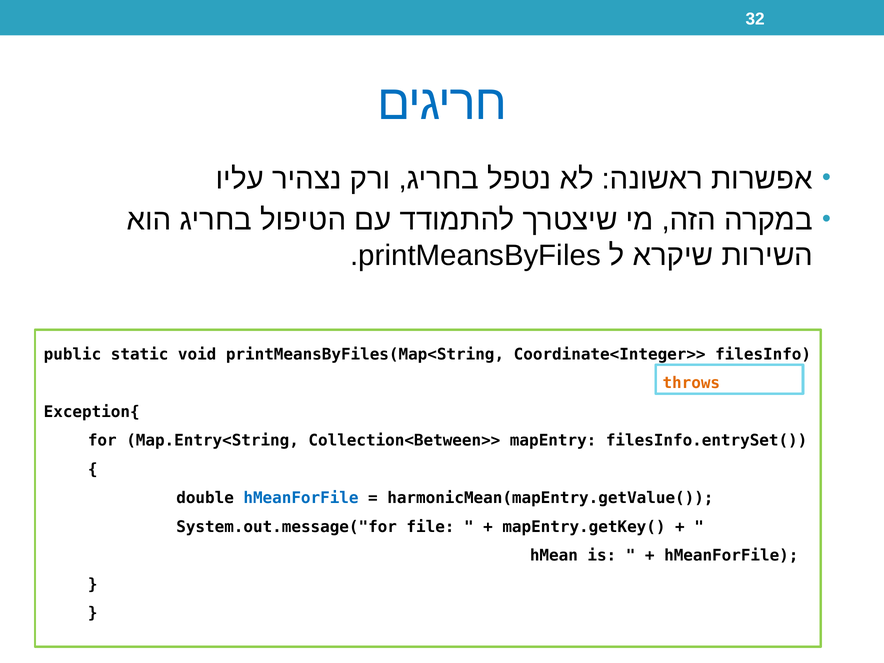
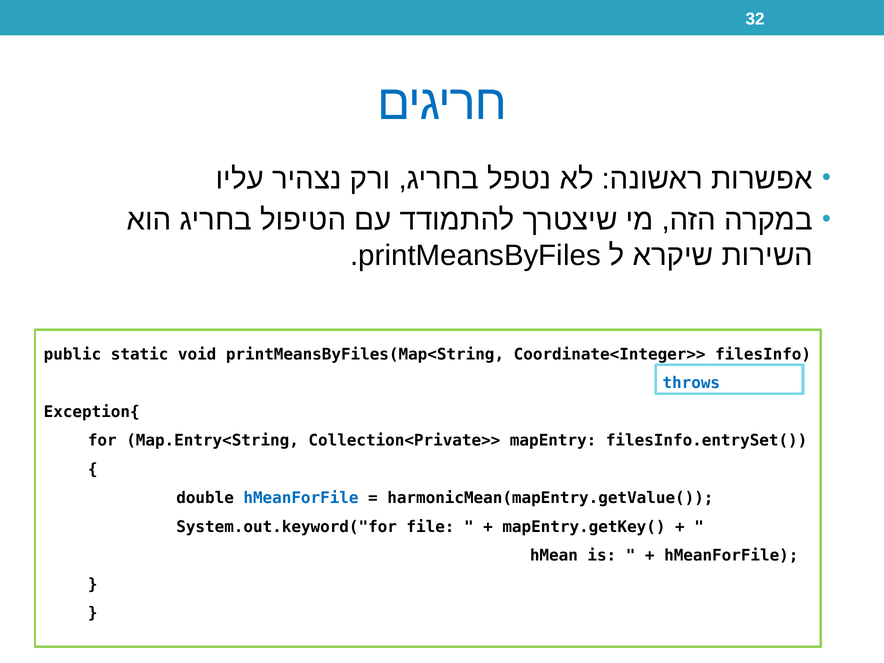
throws colour: orange -> blue (691, 383)
Collection<Between>>: Collection<Between>> -> Collection<Private>> (404, 441)
System.out.message("for: System.out.message("for -> System.out.keyword("for (287, 527)
